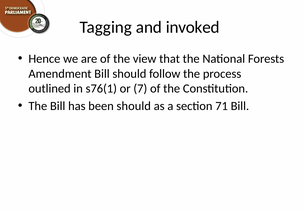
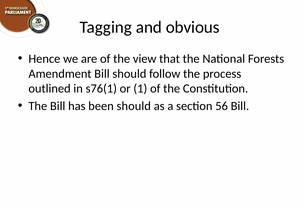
invoked: invoked -> obvious (193, 27)
7: 7 -> 1 (140, 89)
71: 71 -> 56 (222, 106)
